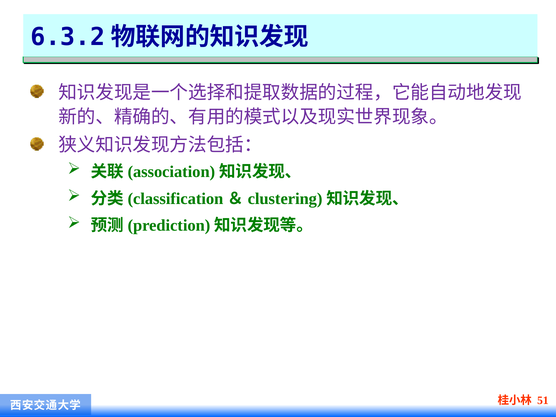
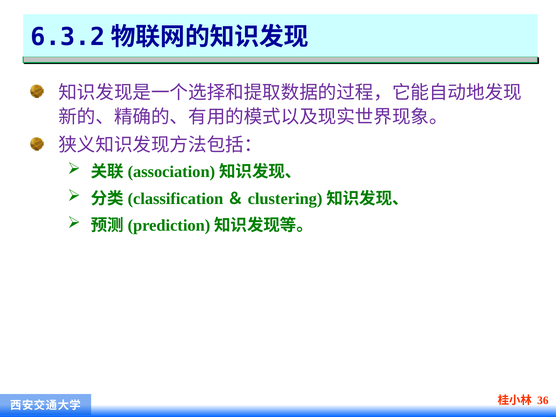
51: 51 -> 36 (543, 400)
